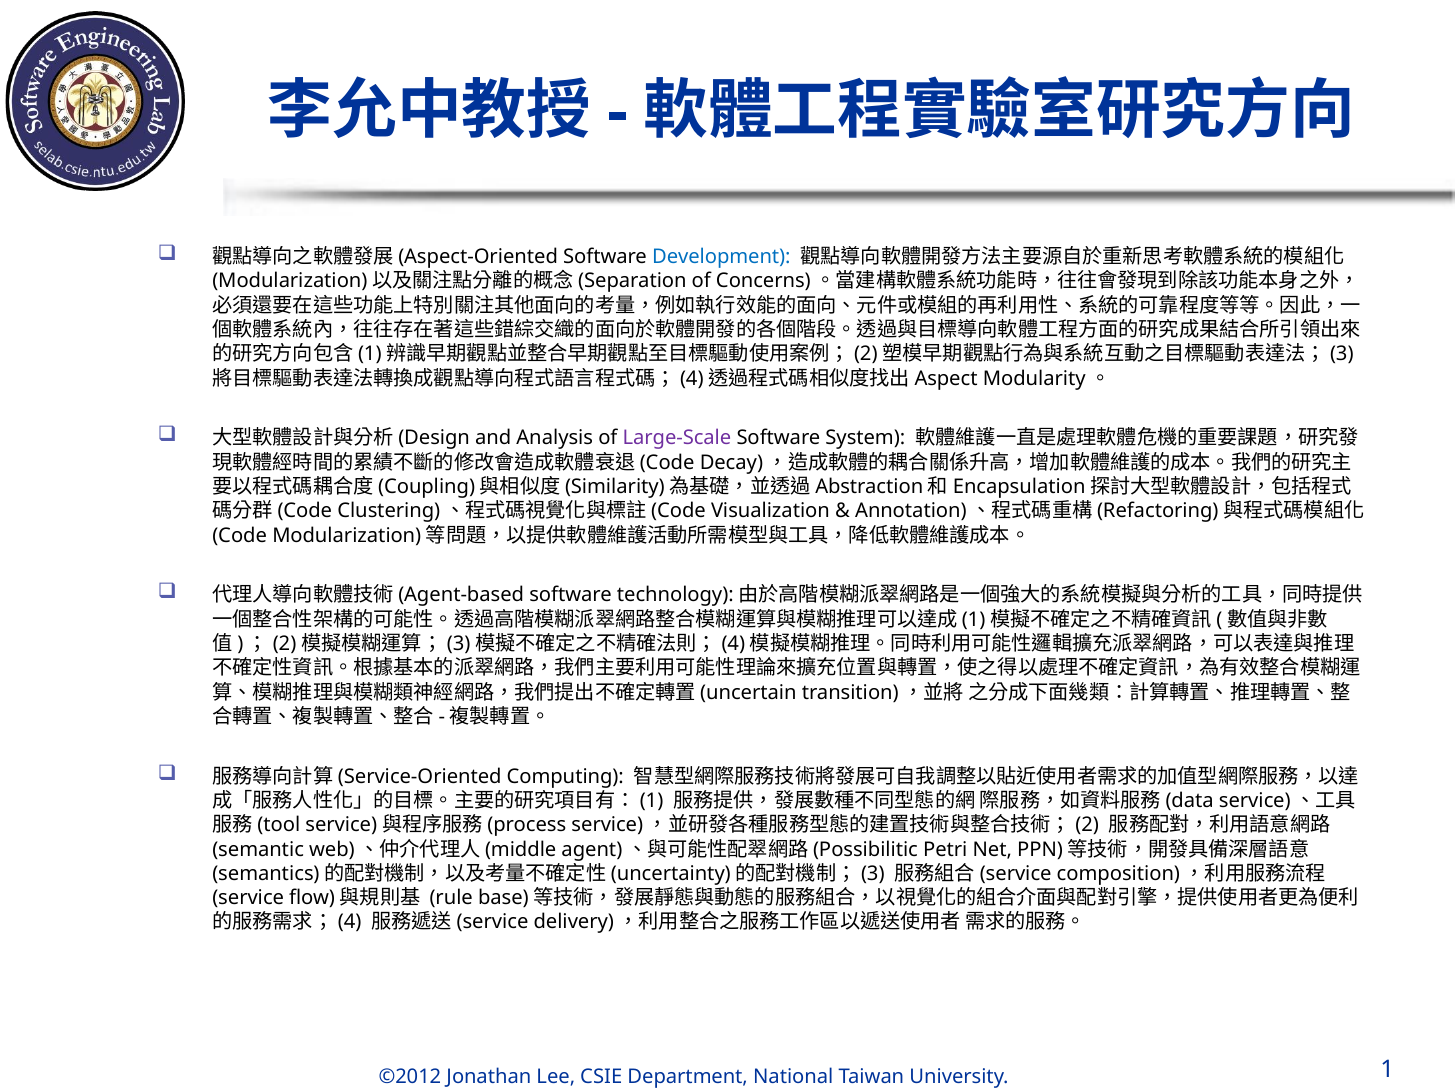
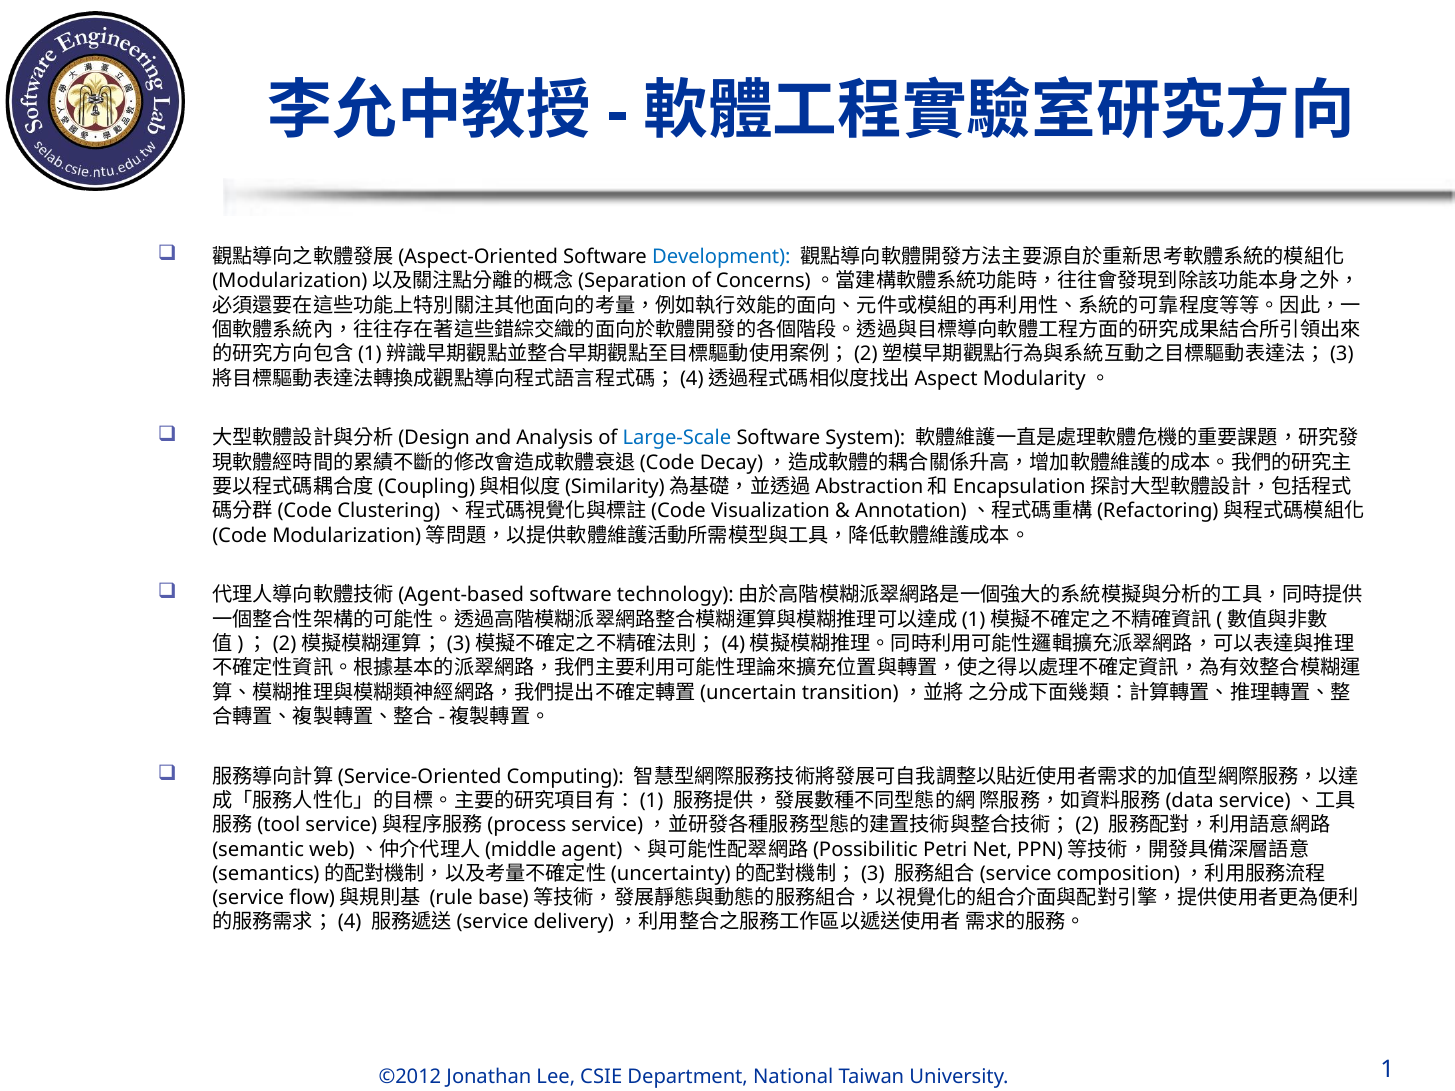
Large-Scale colour: purple -> blue (677, 438)
